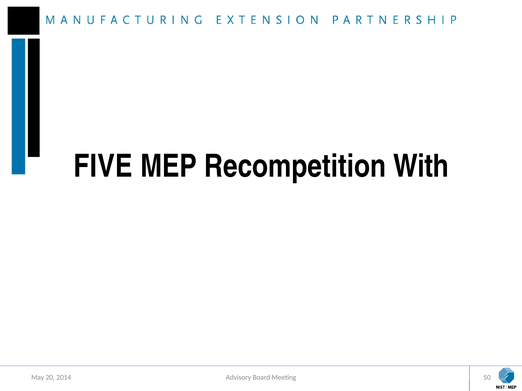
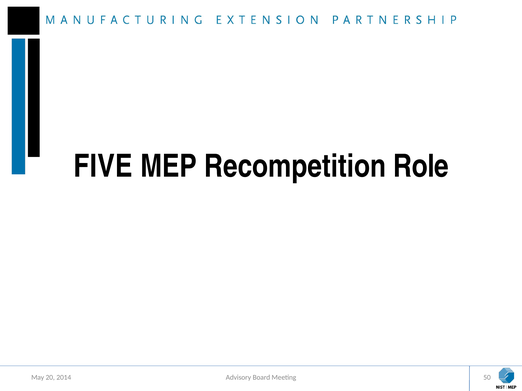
With: With -> Role (421, 167)
